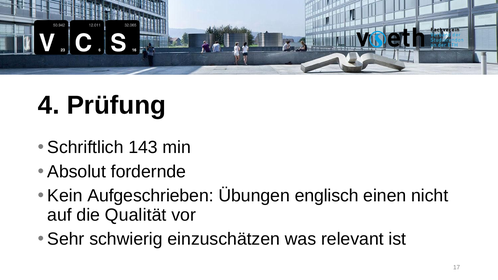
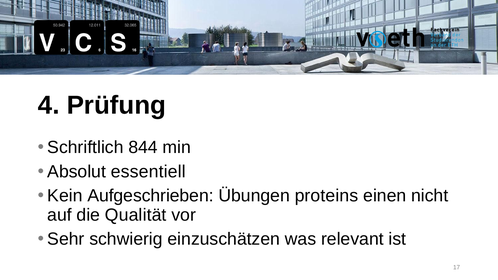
143: 143 -> 844 (143, 147)
fordernde: fordernde -> essentiell (148, 172)
englisch: englisch -> proteins (327, 196)
